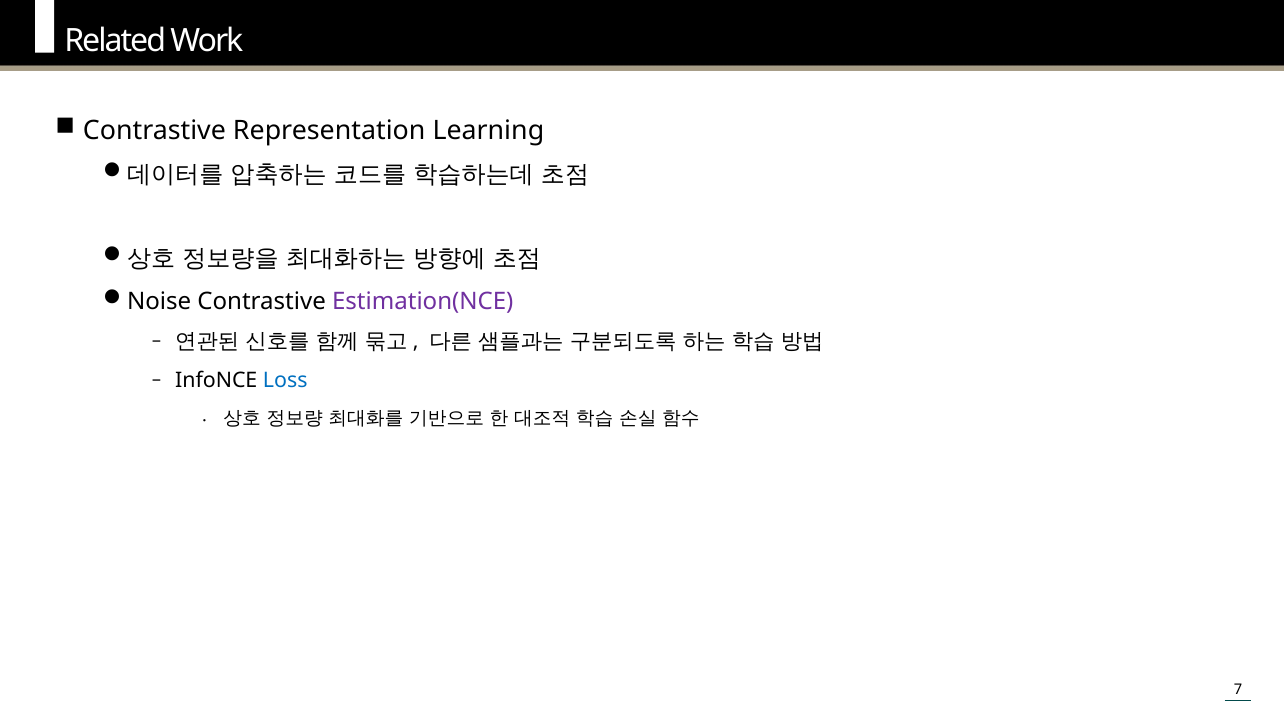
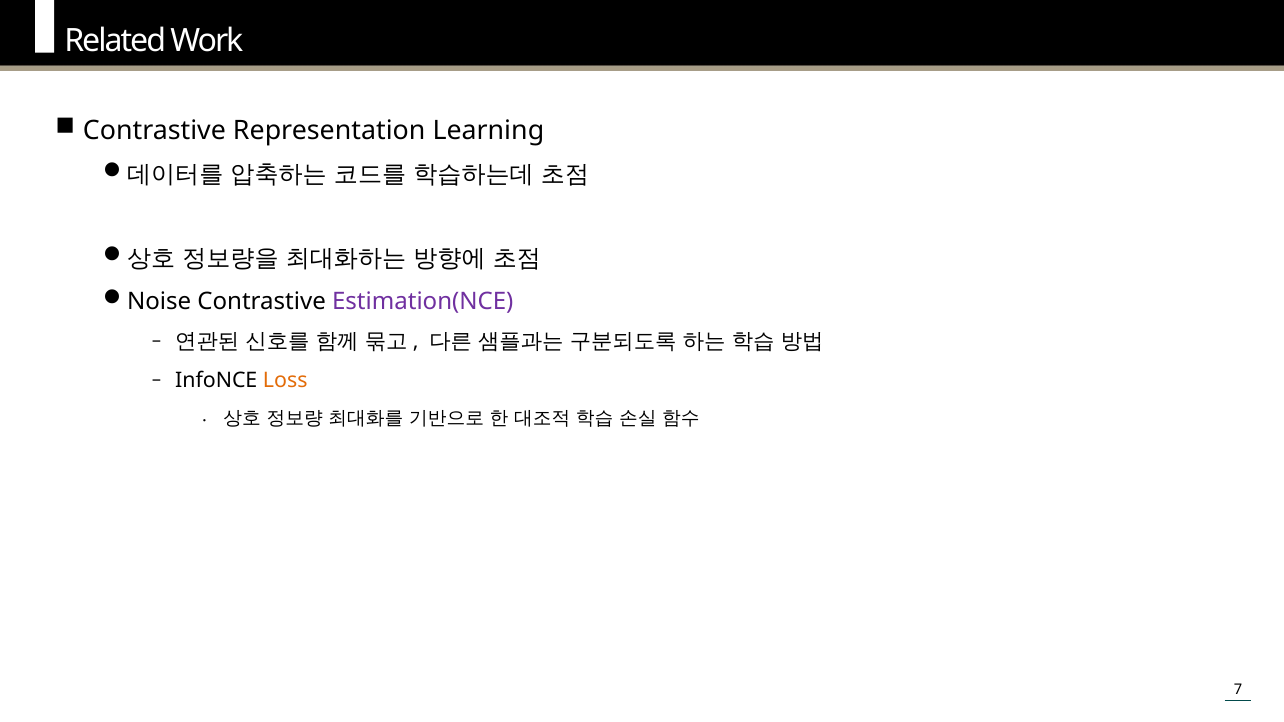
Loss colour: blue -> orange (285, 381)
